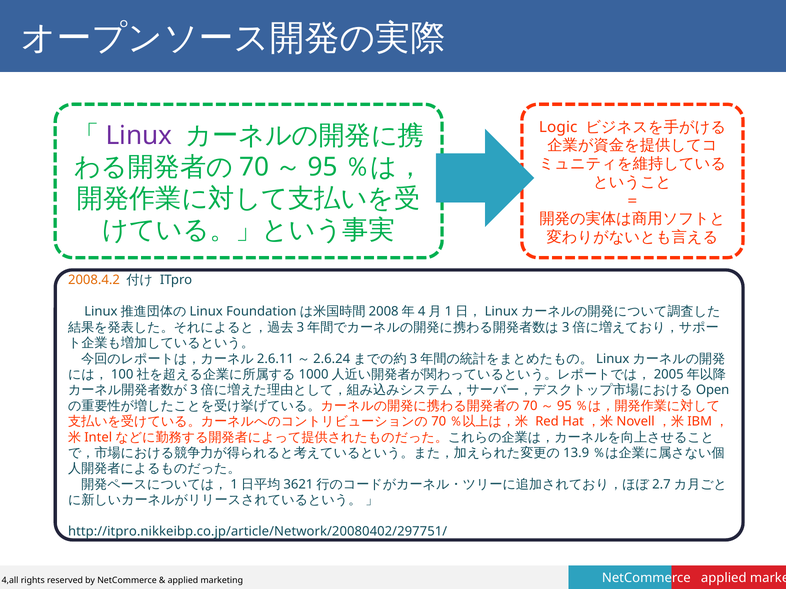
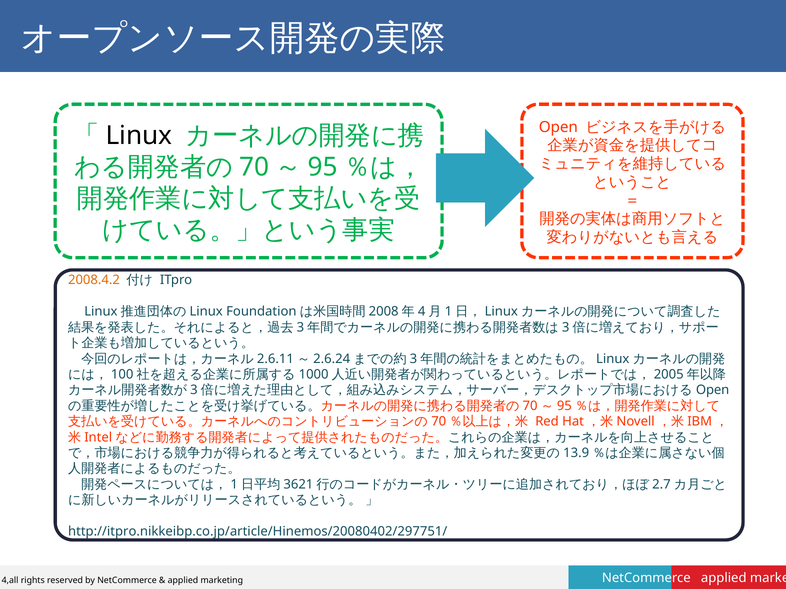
Logic: Logic -> Open (558, 127)
Linux colour: purple -> black (139, 136)
http://itpro.nikkeibp.co.jp/article/Network/20080402/297751/: http://itpro.nikkeibp.co.jp/article/Network/20080402/297751/ -> http://itpro.nikkeibp.co.jp/article/Hinemos/20080402/297751/ (258, 532)
